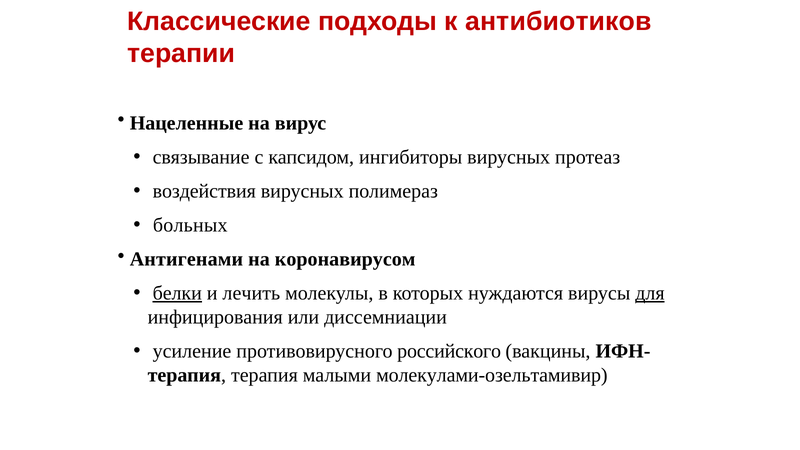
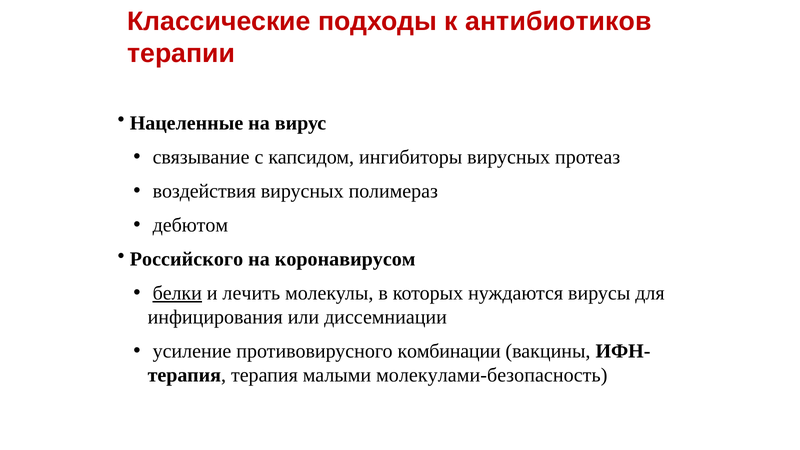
больных: больных -> дебютом (190, 225)
Антигенами: Антигенами -> Российского (186, 259)
для underline: present -> none (650, 293)
российского: российского -> комбинации (449, 351)
молекулами-озельтамивир: молекулами-озельтамивир -> молекулами-безопасность (492, 375)
